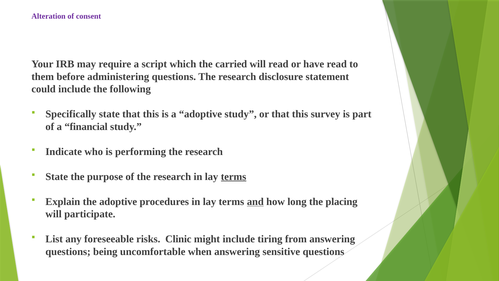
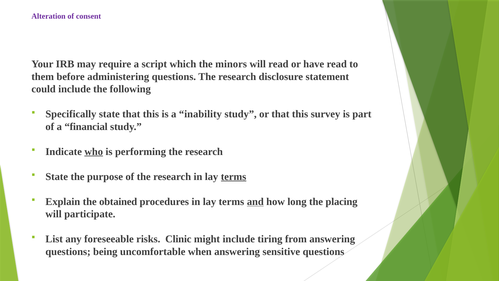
carried: carried -> minors (231, 64)
a adoptive: adoptive -> inability (200, 114)
who underline: none -> present (94, 151)
the adoptive: adoptive -> obtained (118, 201)
